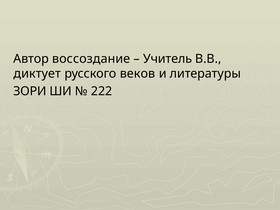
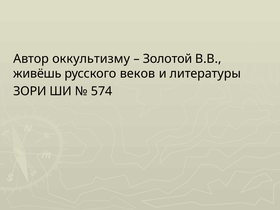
воссоздание: воссоздание -> оккультизму (91, 59)
Учитель: Учитель -> Золотой (168, 59)
диктует: диктует -> живёшь (37, 74)
222: 222 -> 574 (102, 91)
